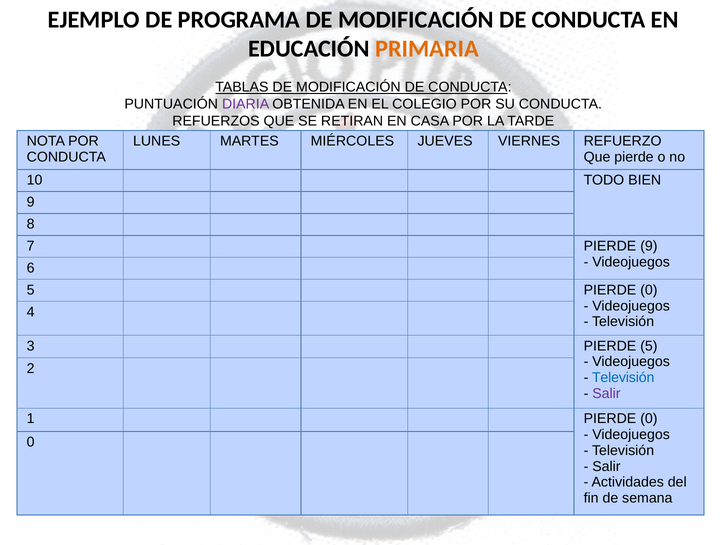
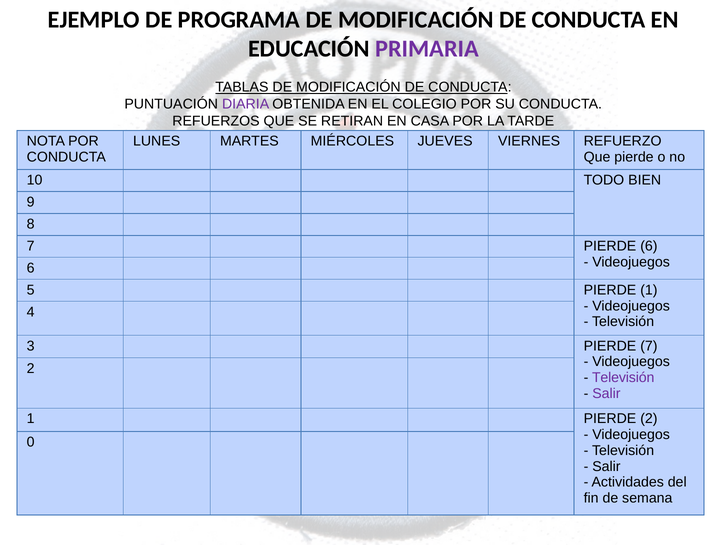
PRIMARIA colour: orange -> purple (427, 49)
PIERDE 9: 9 -> 6 (649, 246)
5 PIERDE 0: 0 -> 1 (649, 290)
PIERDE 5: 5 -> 7 (649, 346)
Televisión colour: blue -> purple (623, 378)
1 PIERDE 0: 0 -> 2 (649, 419)
